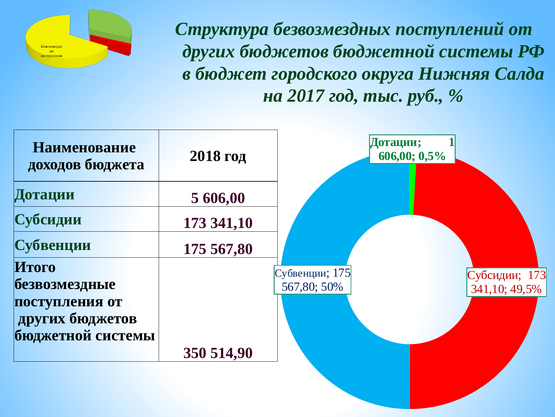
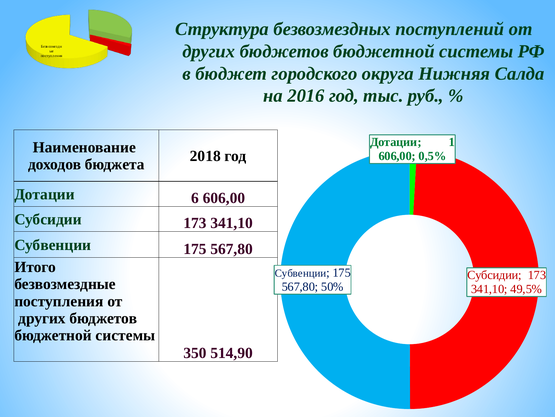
2017: 2017 -> 2016 (306, 96)
5: 5 -> 6 (195, 198)
